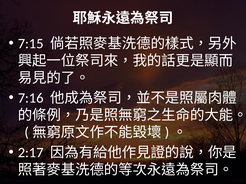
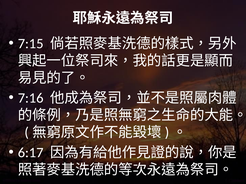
2:17: 2:17 -> 6:17 (31, 153)
